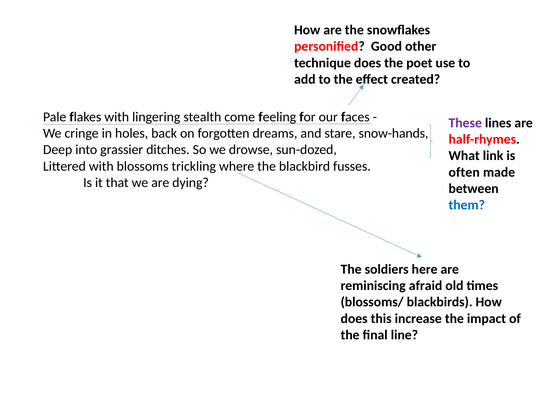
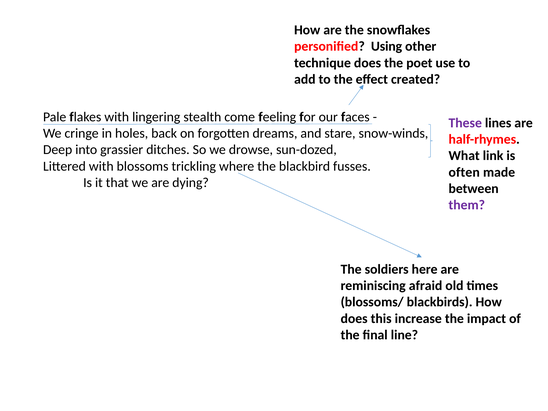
Good: Good -> Using (387, 46)
snow-hands: snow-hands -> snow-winds (393, 133)
them colour: blue -> purple (467, 205)
